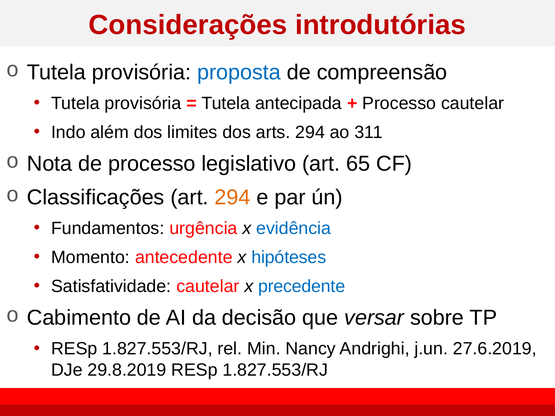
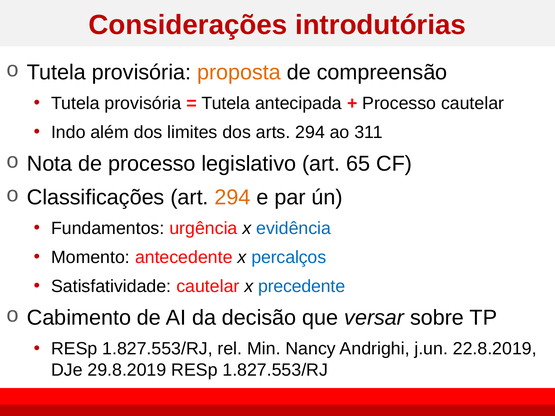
proposta colour: blue -> orange (239, 72)
hipóteses: hipóteses -> percalços (289, 257)
27.6.2019: 27.6.2019 -> 22.8.2019 (495, 349)
